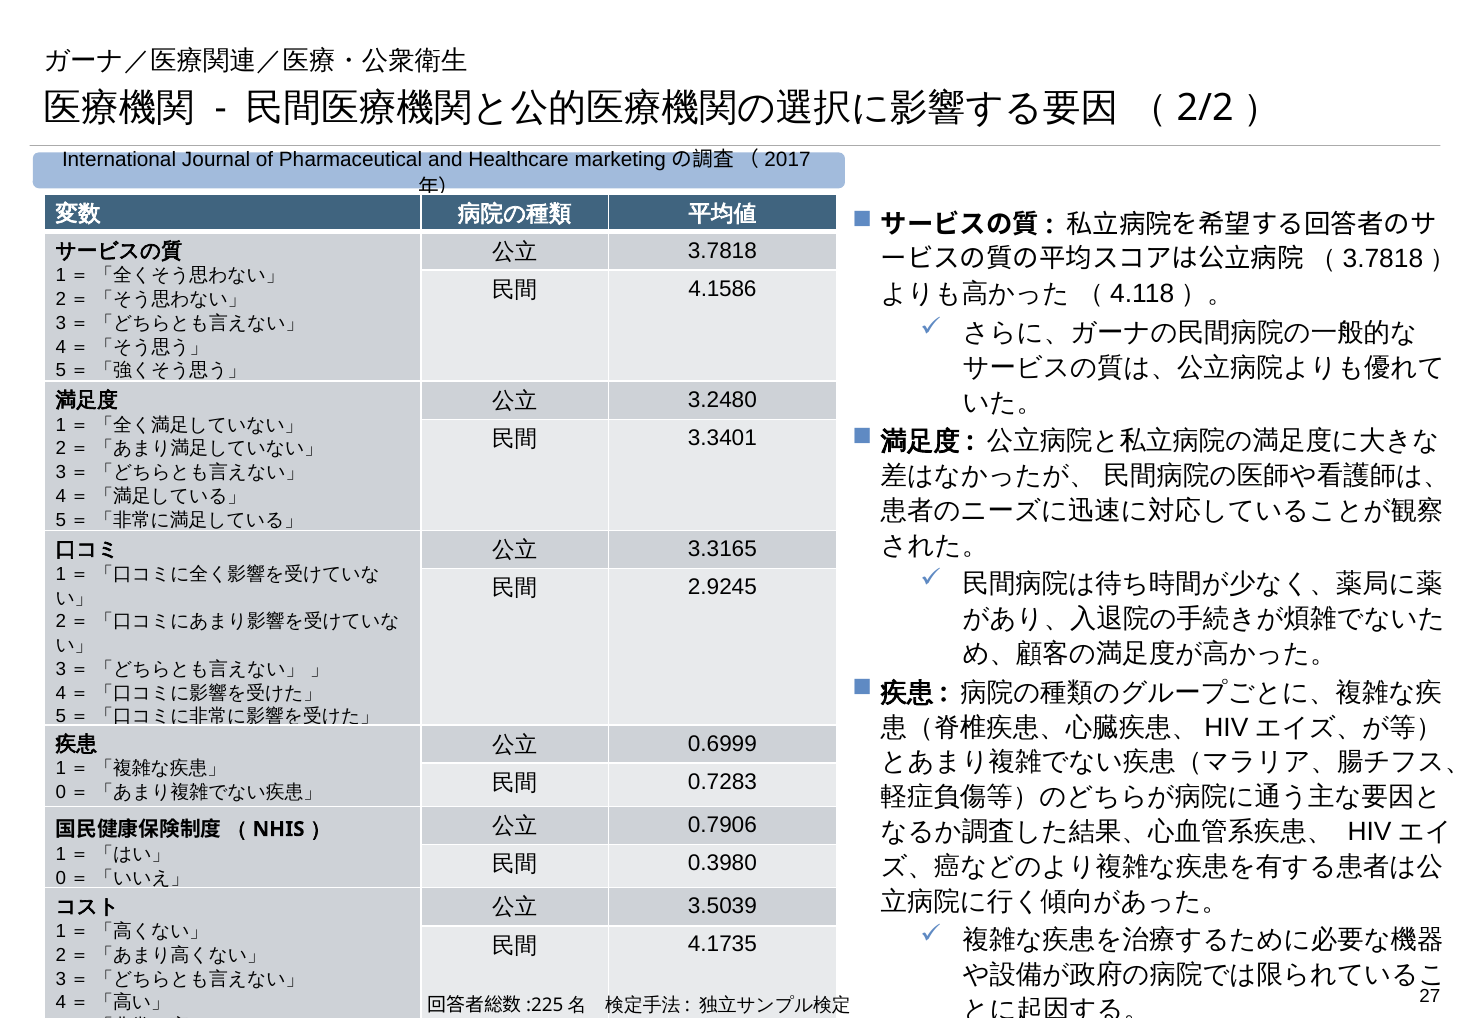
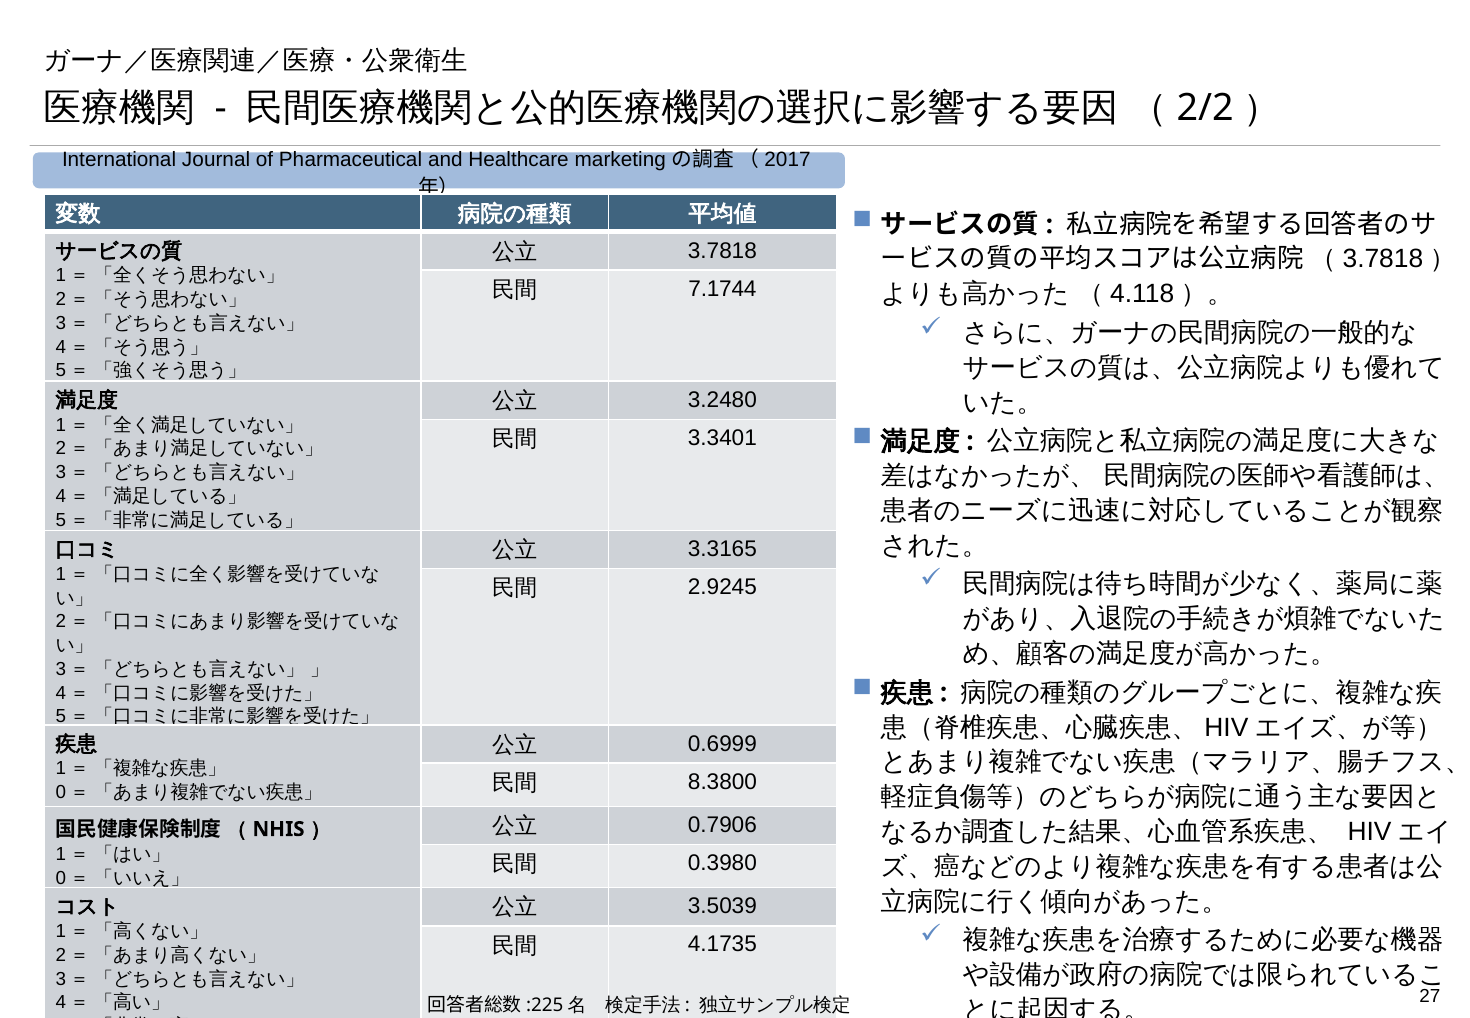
4.1586: 4.1586 -> 7.1744 (722, 289)
0.7283: 0.7283 -> 8.3800 (722, 782)
